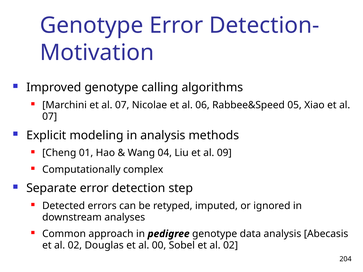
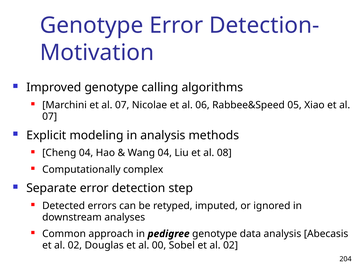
Cheng 01: 01 -> 04 (86, 153)
09: 09 -> 08 (224, 153)
